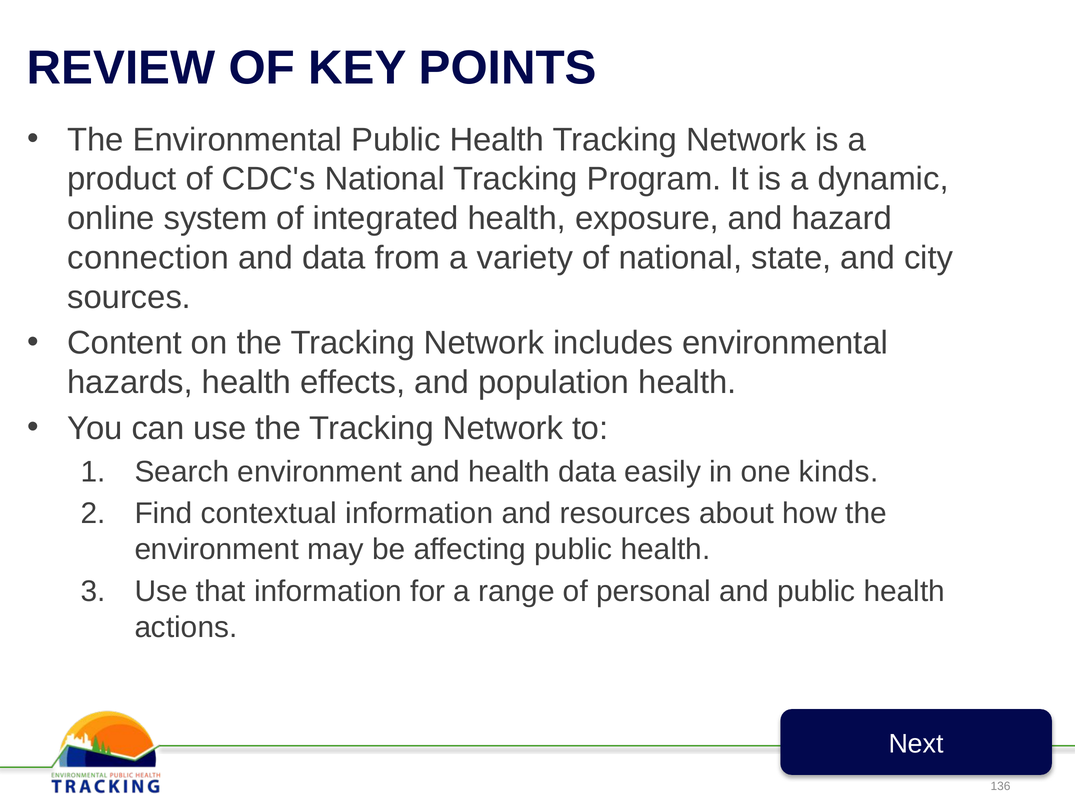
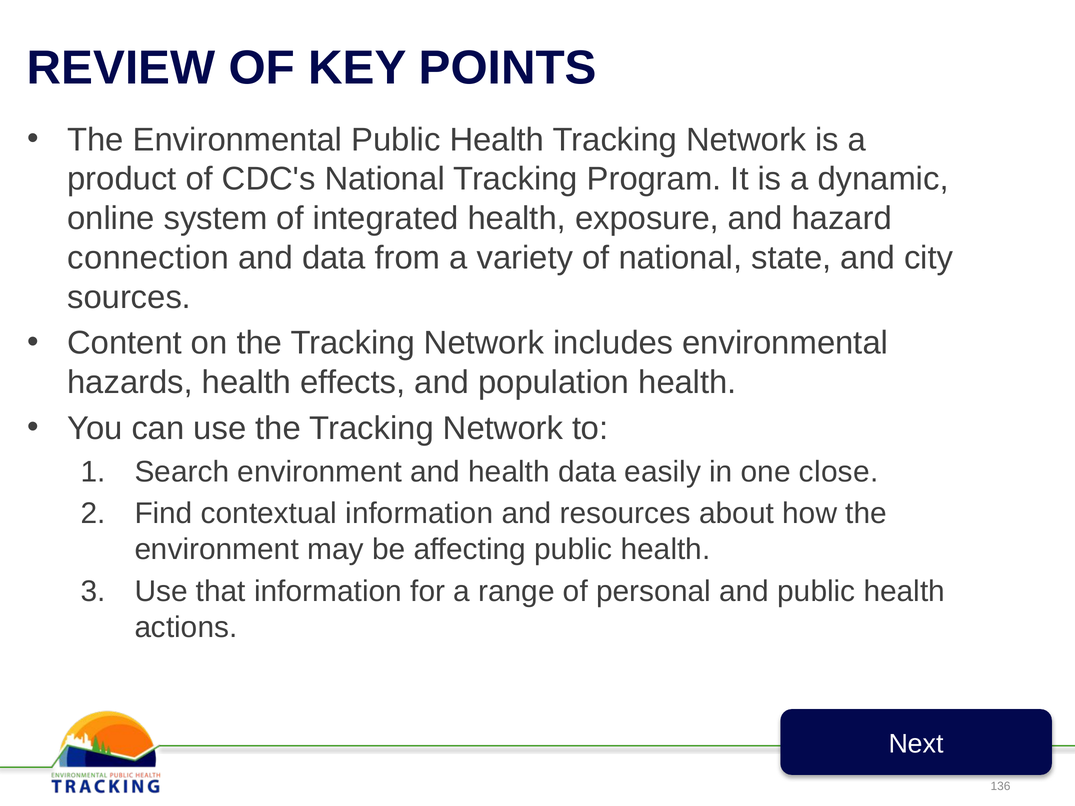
kinds: kinds -> close (839, 472)
